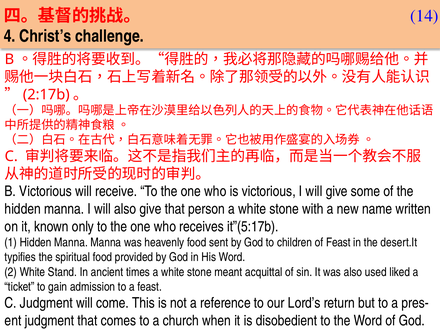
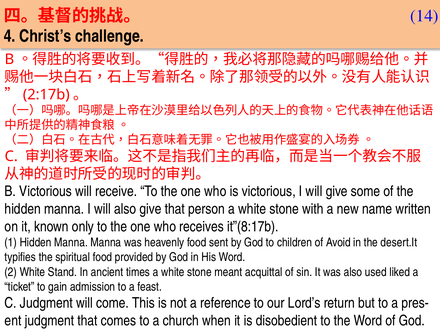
it”(5:17b: it”(5:17b -> it”(8:17b (253, 227)
of Feast: Feast -> Avoid (338, 243)
